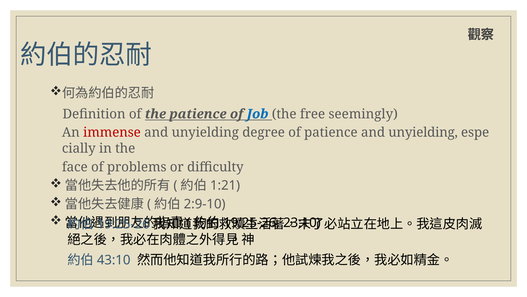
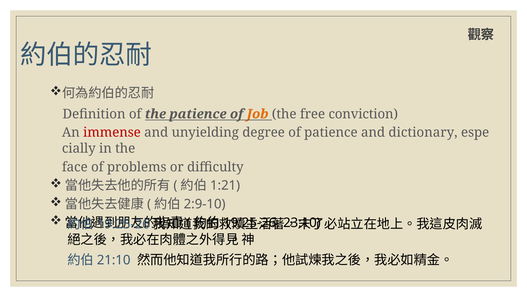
Job colour: blue -> orange (258, 114)
seemingly: seemingly -> conviction (363, 114)
patience and unyielding: unyielding -> dictionary (423, 132)
43:10: 43:10 -> 21:10 (114, 260)
